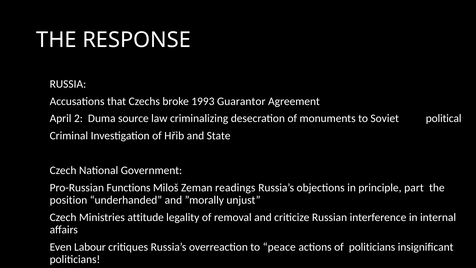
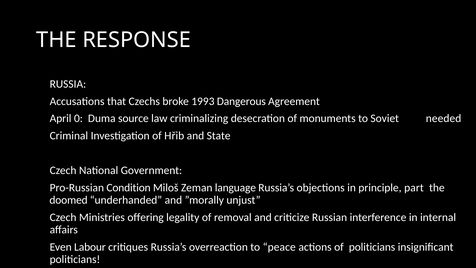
Guarantor: Guarantor -> Dangerous (241, 101)
2: 2 -> 0 (78, 118)
political: political -> needed (444, 118)
Functions: Functions -> Condition (129, 188)
readings: readings -> language (235, 188)
position: position -> doomed (69, 200)
attitude: attitude -> offering (146, 217)
